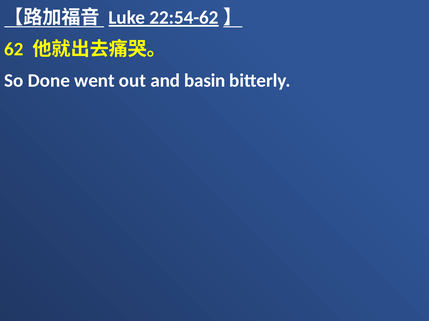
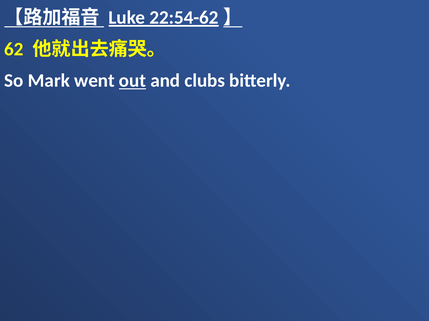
Done: Done -> Mark (49, 81)
out underline: none -> present (132, 81)
basin: basin -> clubs (205, 81)
